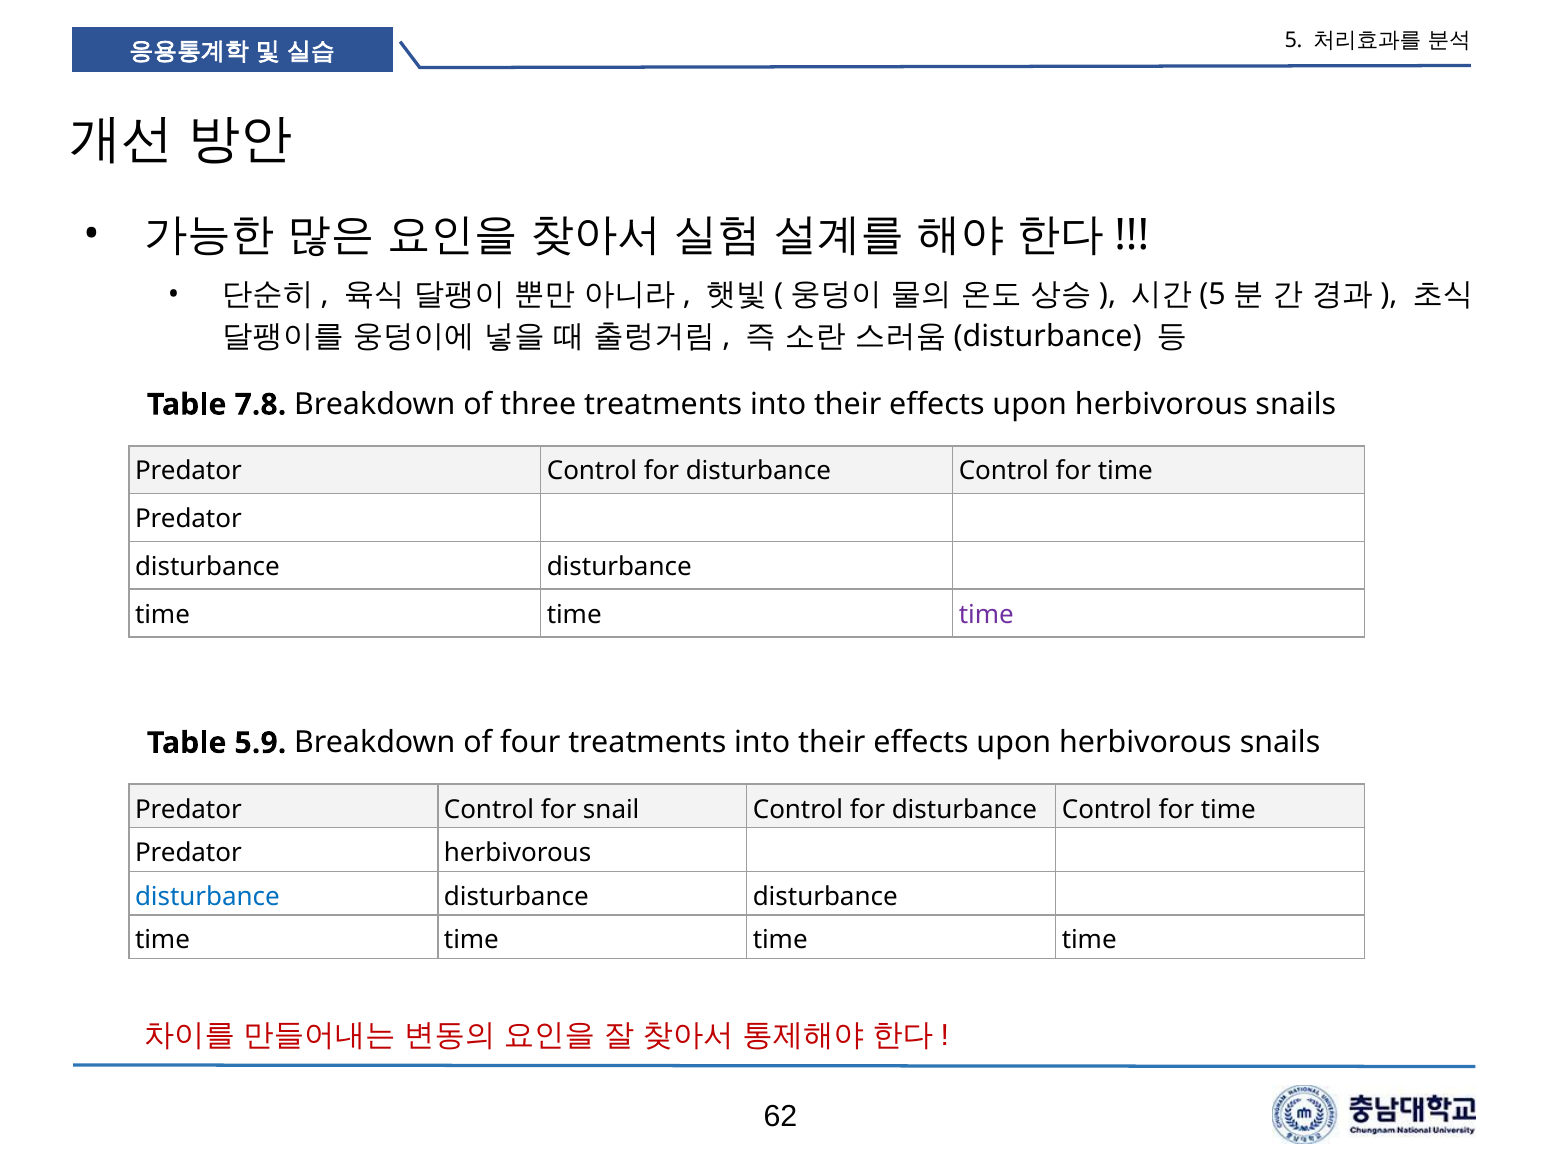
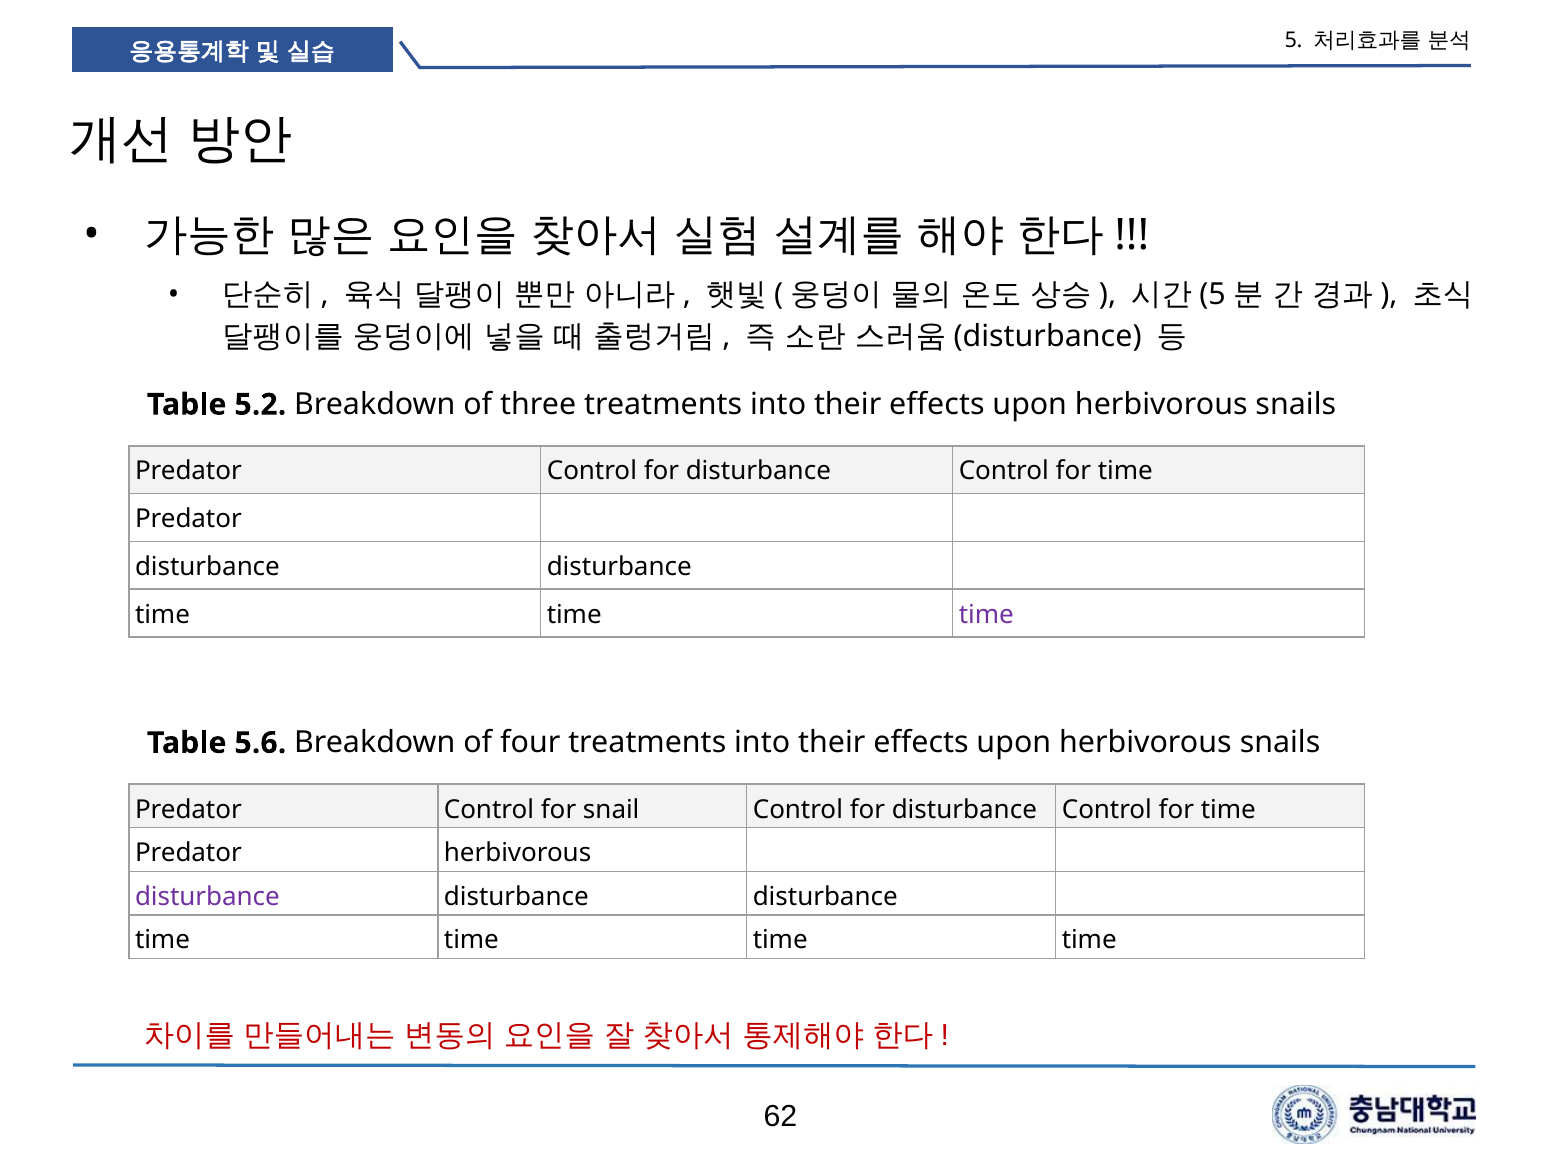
7.8: 7.8 -> 5.2 (260, 405)
5.9: 5.9 -> 5.6 (260, 743)
disturbance colour: blue -> purple (207, 896)
